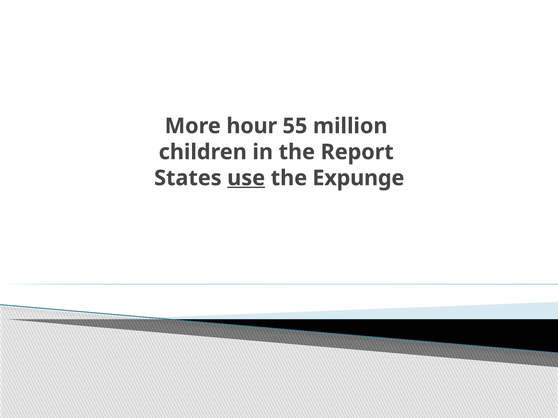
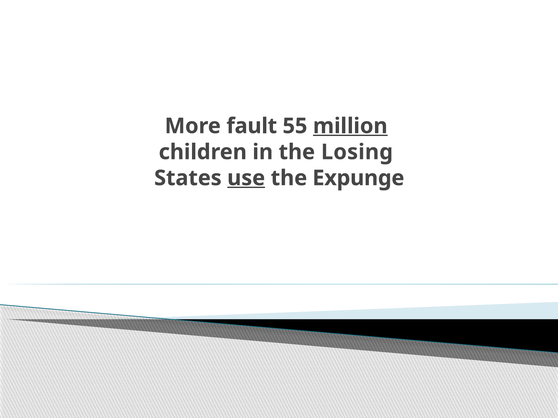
hour: hour -> fault (252, 126)
million underline: none -> present (350, 126)
Report: Report -> Losing (357, 152)
